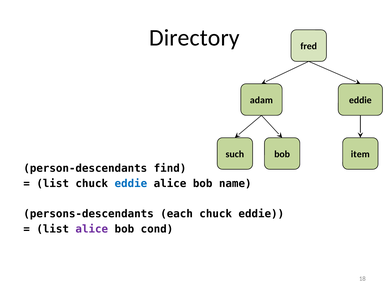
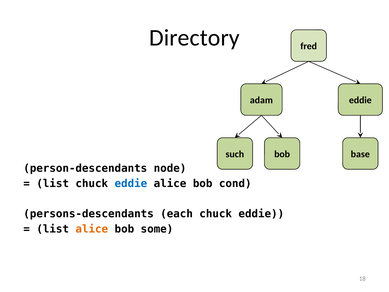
item: item -> base (360, 154)
find: find -> node (170, 168)
name: name -> cond (235, 183)
alice colour: purple -> orange (92, 229)
cond: cond -> some (157, 229)
